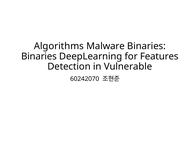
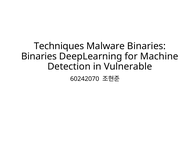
Algorithms: Algorithms -> Techniques (59, 46)
Features: Features -> Machine (159, 57)
